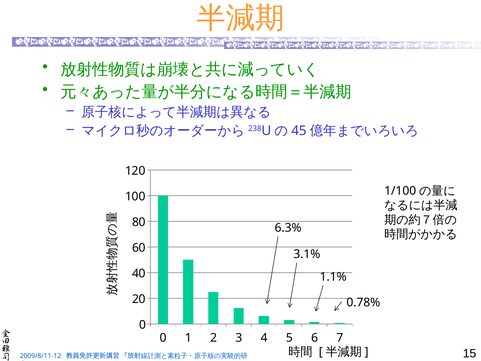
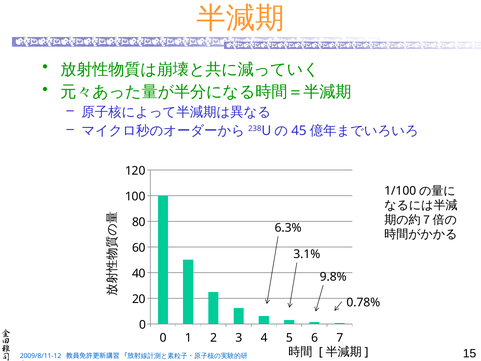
1.1%: 1.1% -> 9.8% (333, 277)
